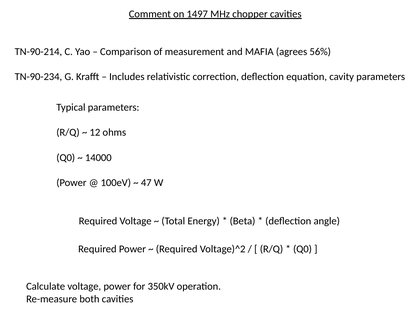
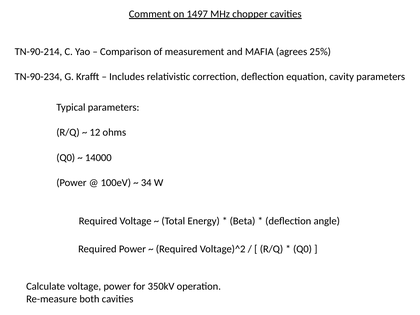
56%: 56% -> 25% (320, 52)
47: 47 -> 34 (146, 183)
